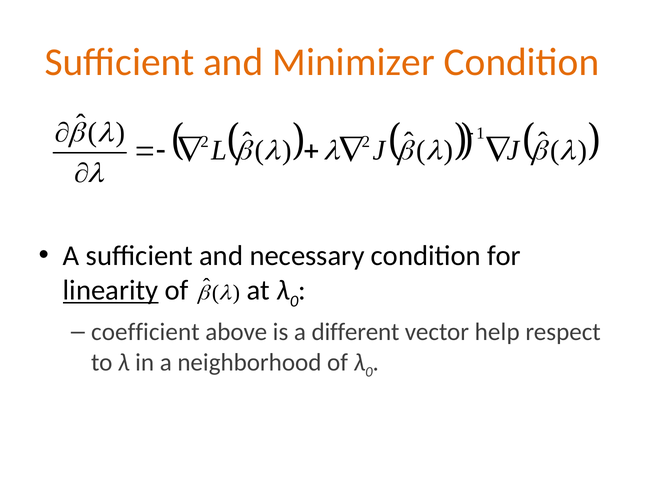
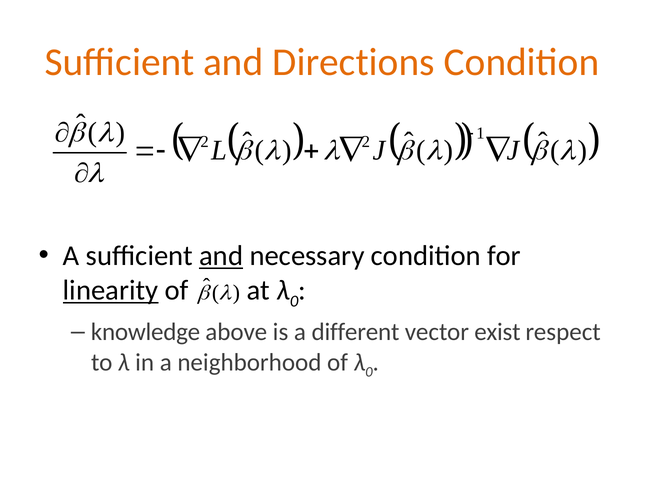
Minimizer: Minimizer -> Directions (354, 62)
and underline: none -> present (221, 256)
coefficient: coefficient -> knowledge (146, 332)
help: help -> exist (497, 332)
